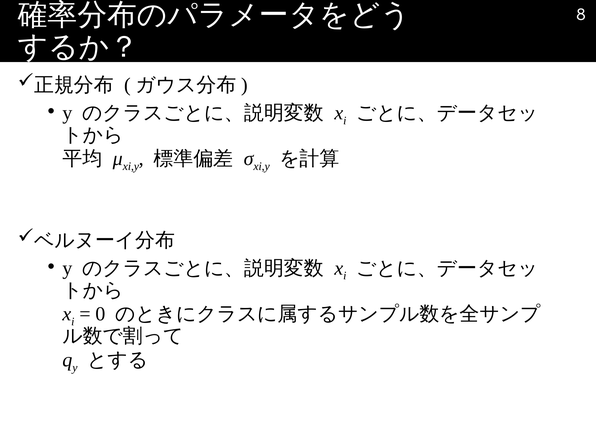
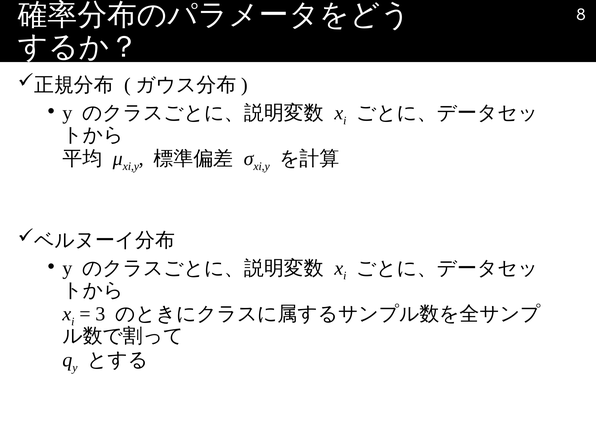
0: 0 -> 3 (100, 314)
